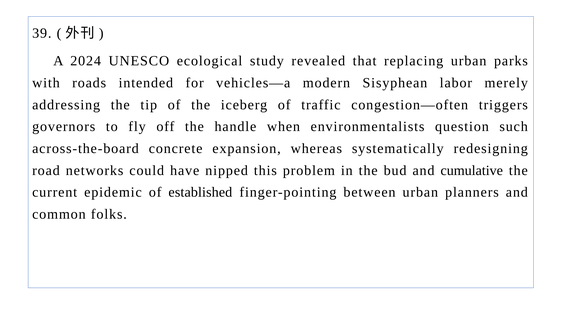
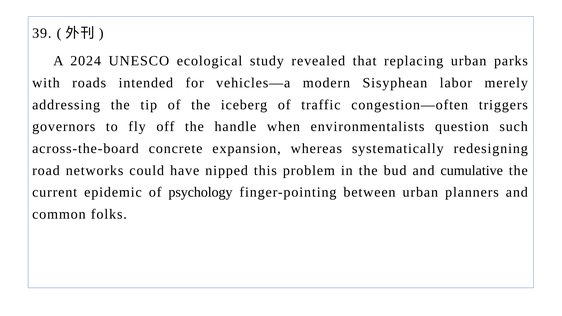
established: established -> psychology (200, 192)
